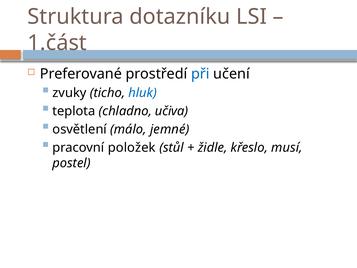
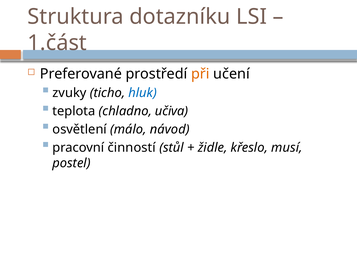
při colour: blue -> orange (200, 74)
jemné: jemné -> návod (170, 129)
položek: položek -> činností (132, 147)
